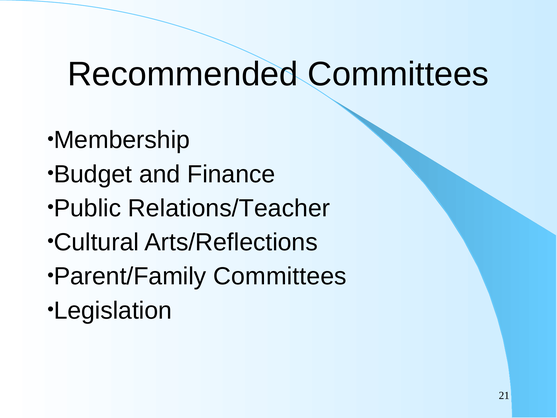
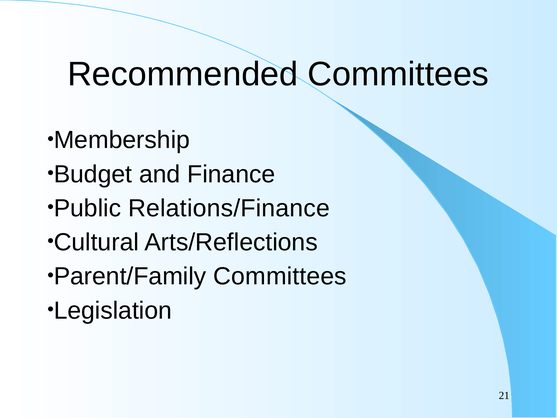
Relations/Teacher: Relations/Teacher -> Relations/Finance (229, 208)
